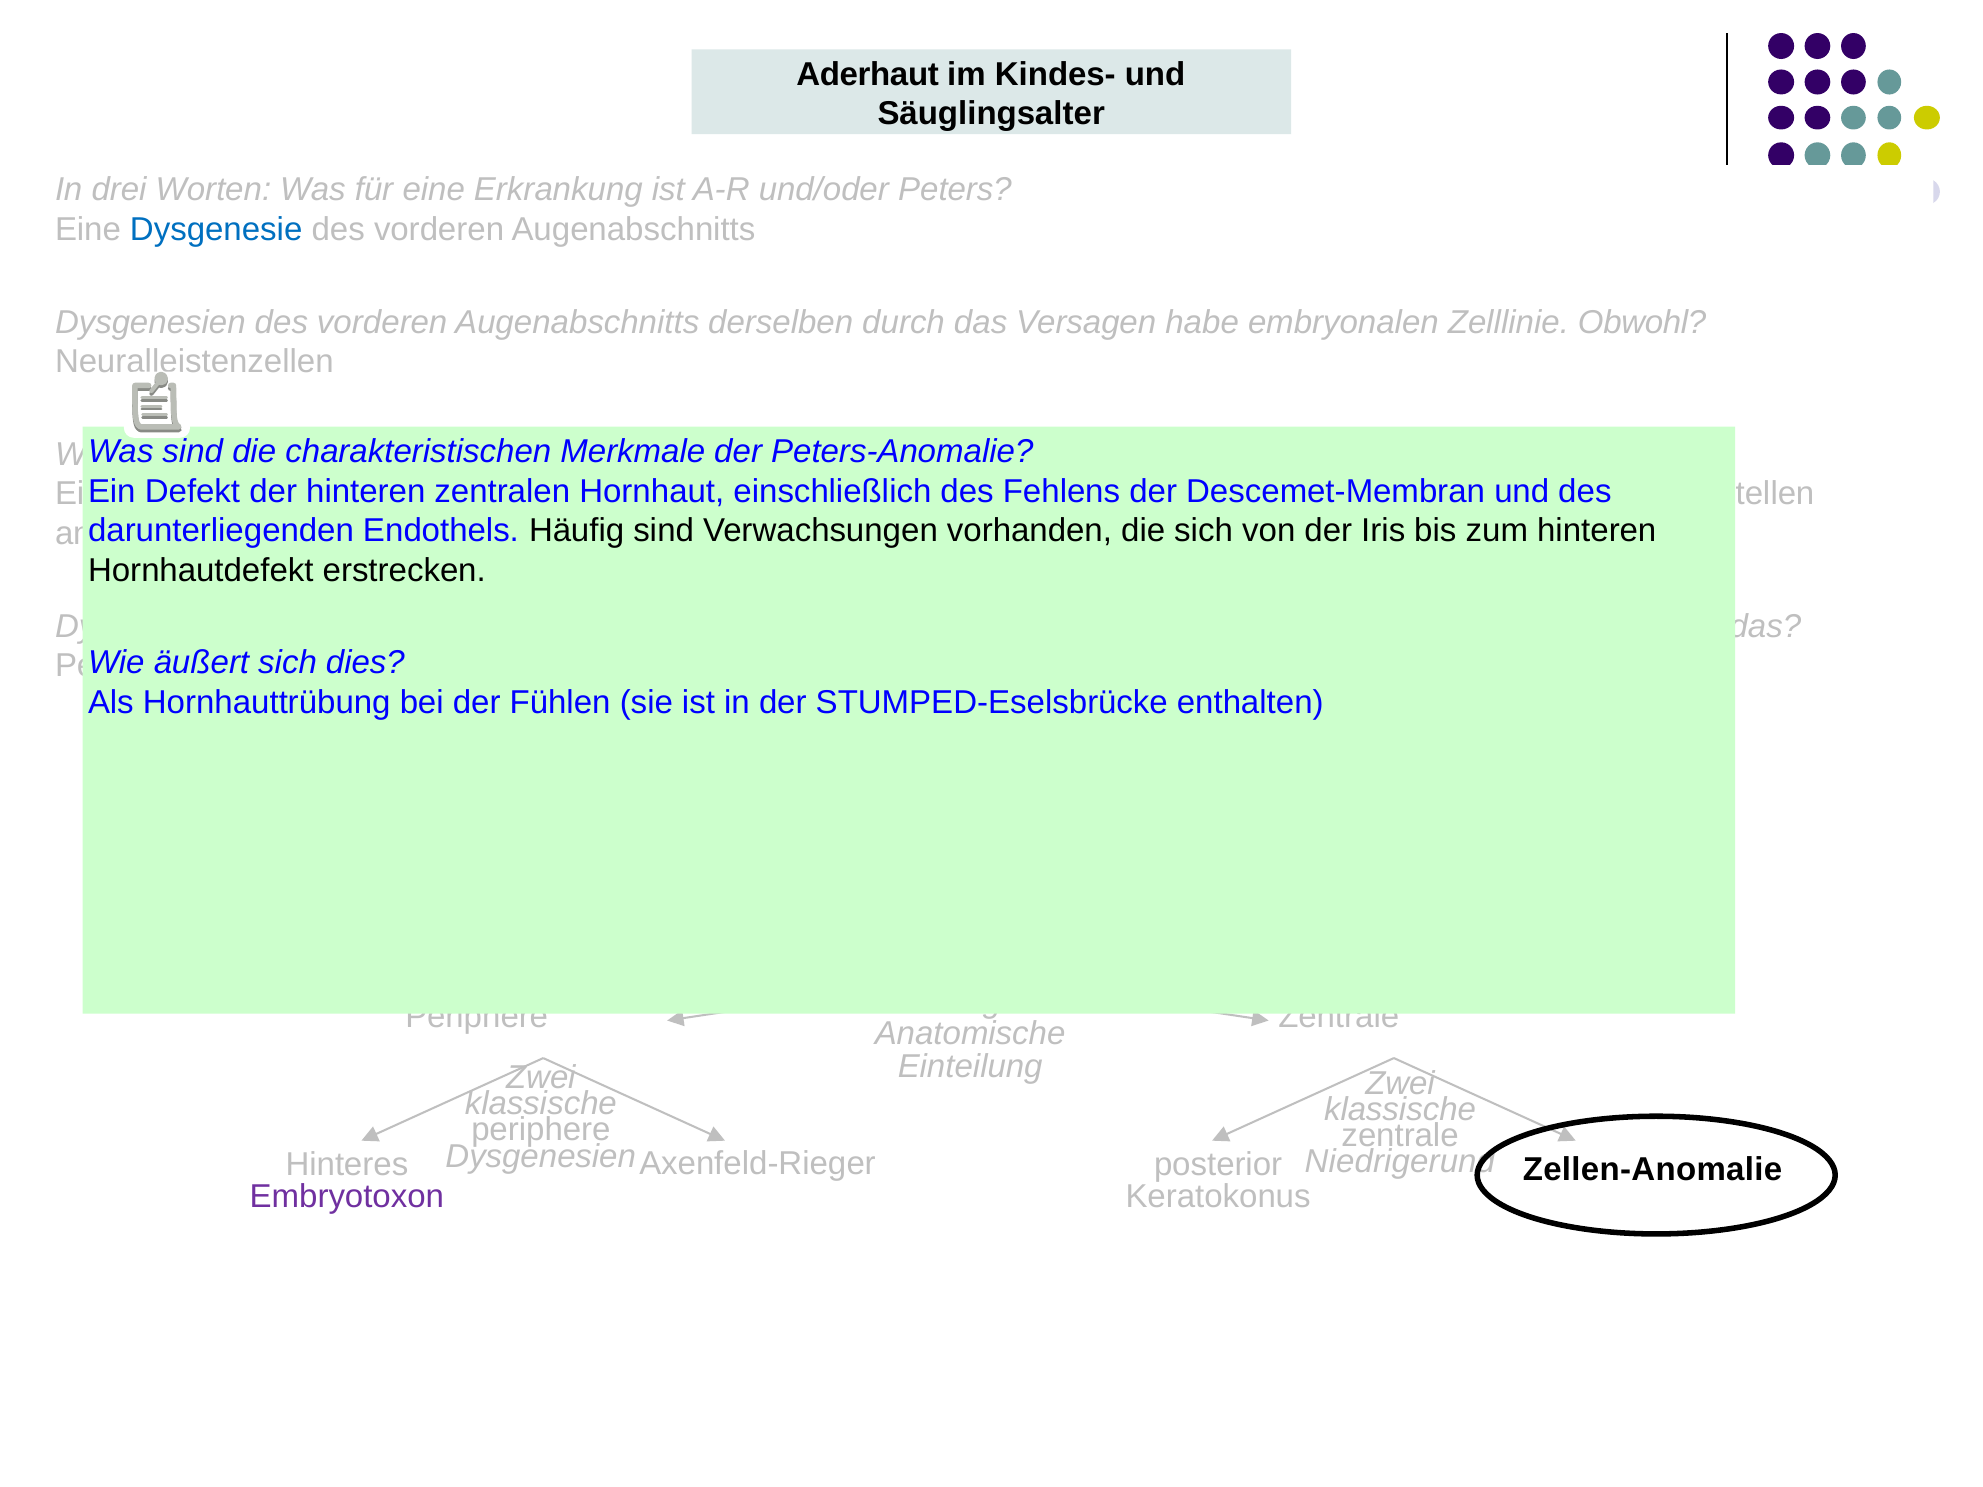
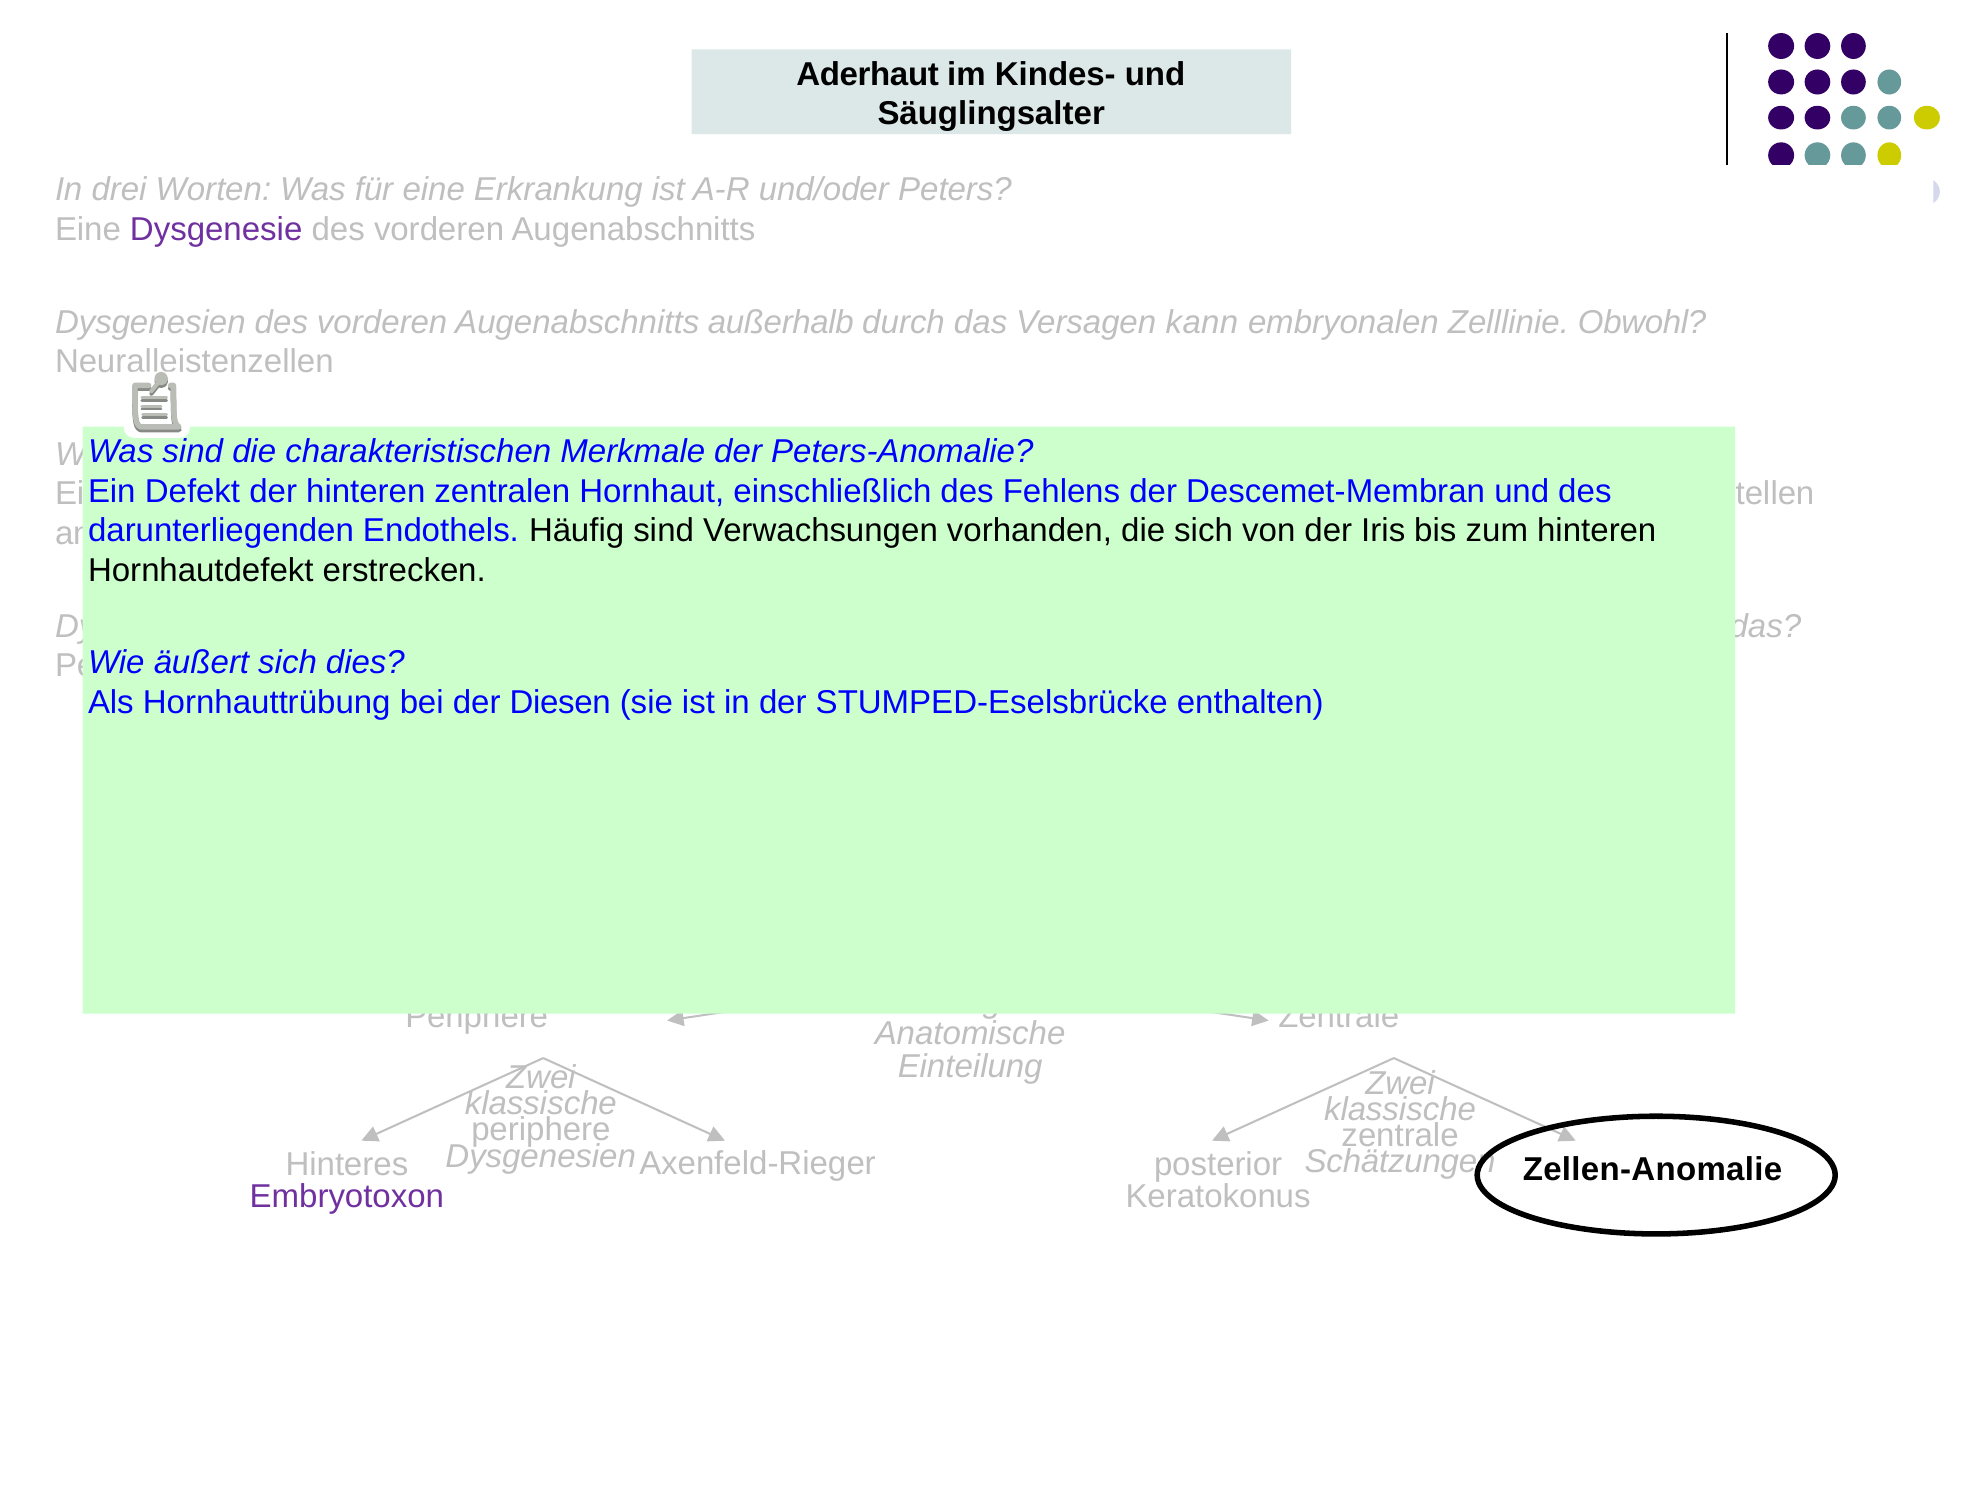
Dysgenesie colour: blue -> purple (216, 230)
derselben: derselben -> außerhalb (781, 322)
habe: habe -> kann (1202, 322)
Fühlen: Fühlen -> Diesen (560, 703)
Niedrigerund: Niedrigerund -> Schätzungen (1400, 1162)
